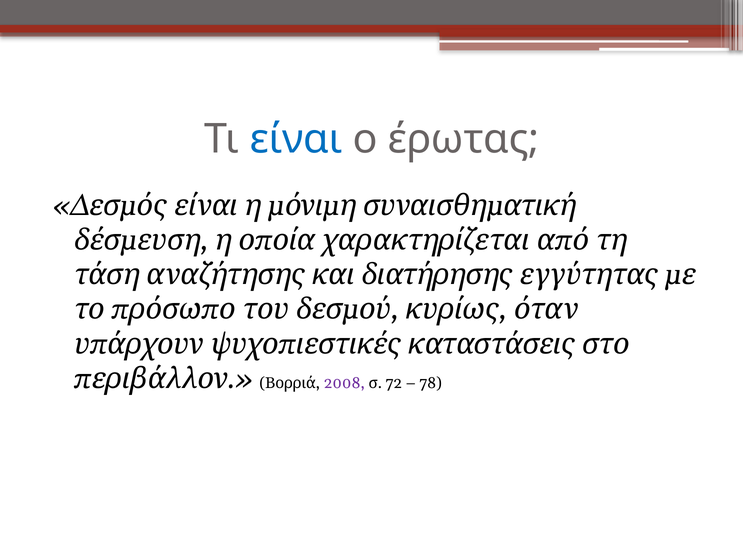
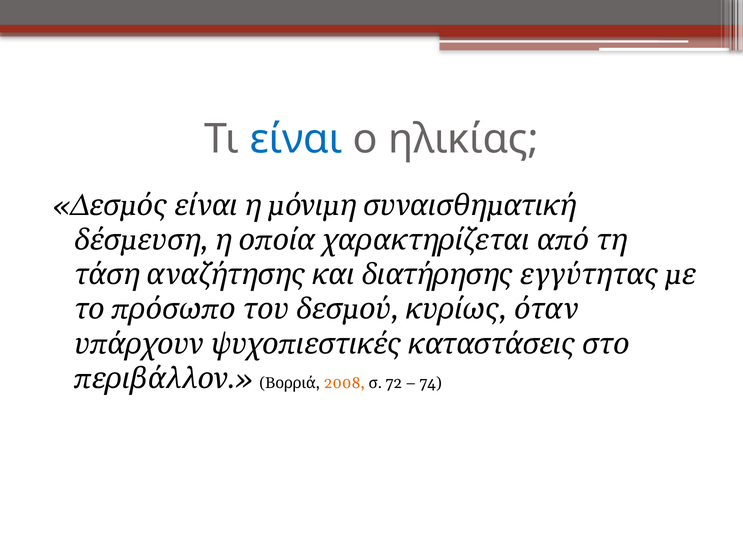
έρωτας: έρωτας -> ηλικίας (464, 139)
2008 colour: purple -> orange (344, 383)
78: 78 -> 74 (431, 383)
